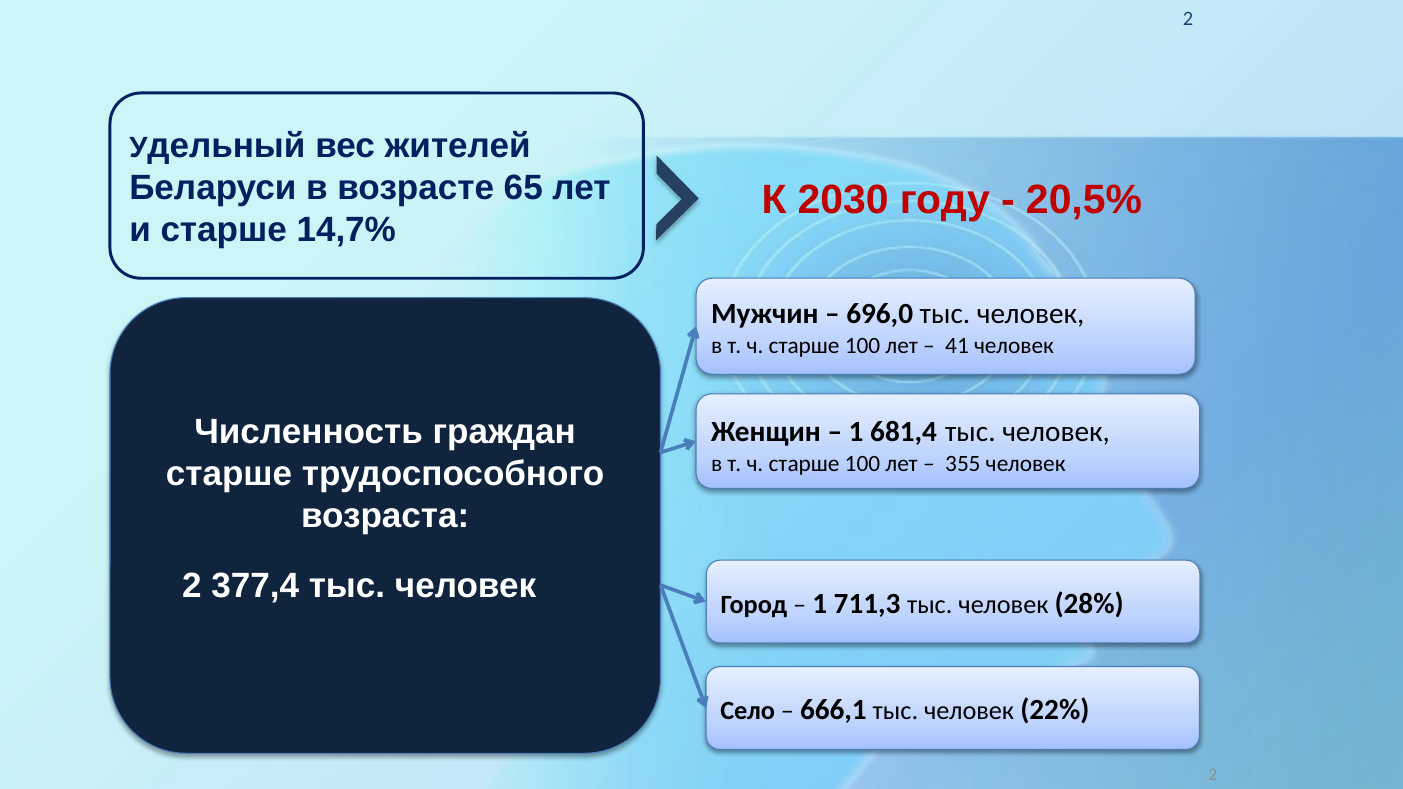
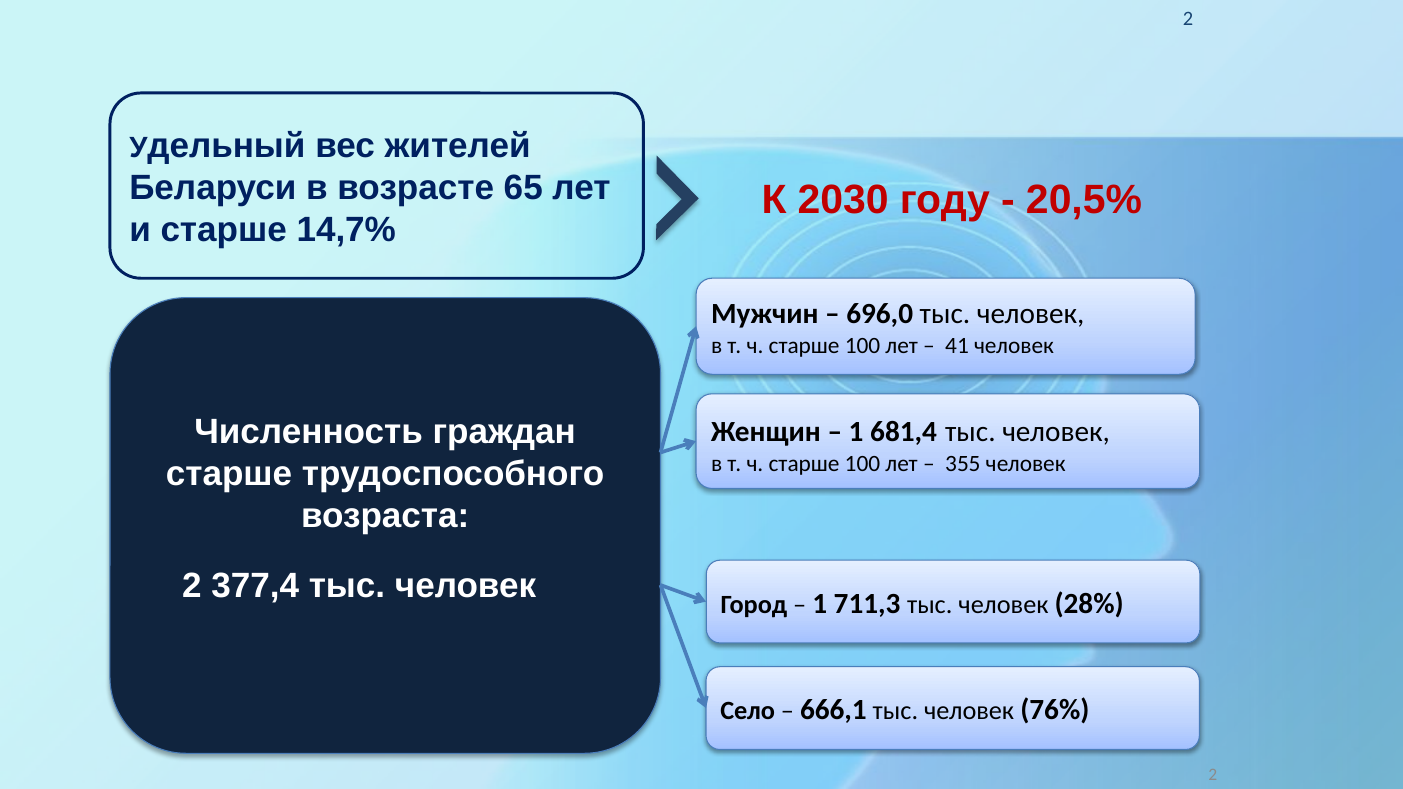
22%: 22% -> 76% (1055, 710)
